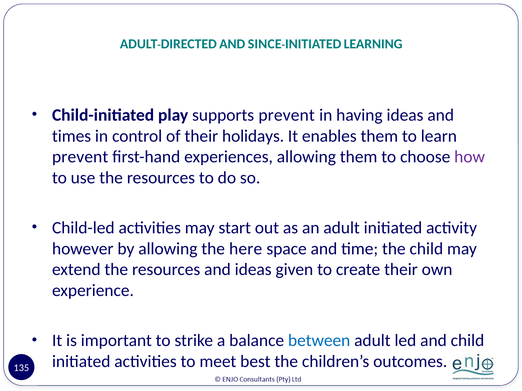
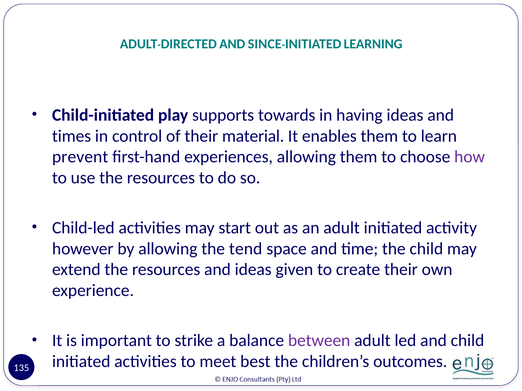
supports prevent: prevent -> towards (287, 115)
holidays: holidays -> material (253, 136)
here: here -> tend (246, 249)
between colour: blue -> purple (319, 341)
